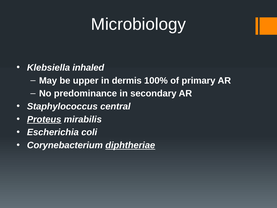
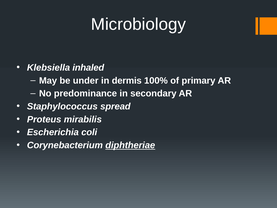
upper: upper -> under (86, 80)
central: central -> spread (115, 106)
Proteus underline: present -> none (44, 119)
